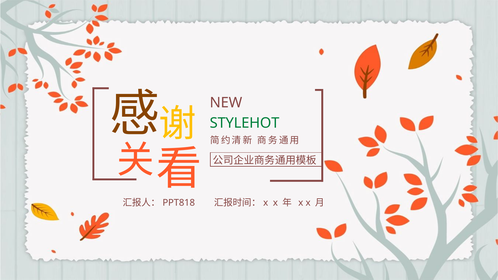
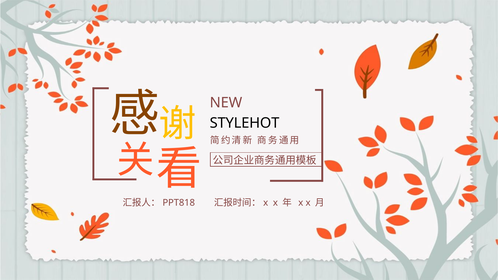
STYLEHOT colour: green -> black (245, 123)
